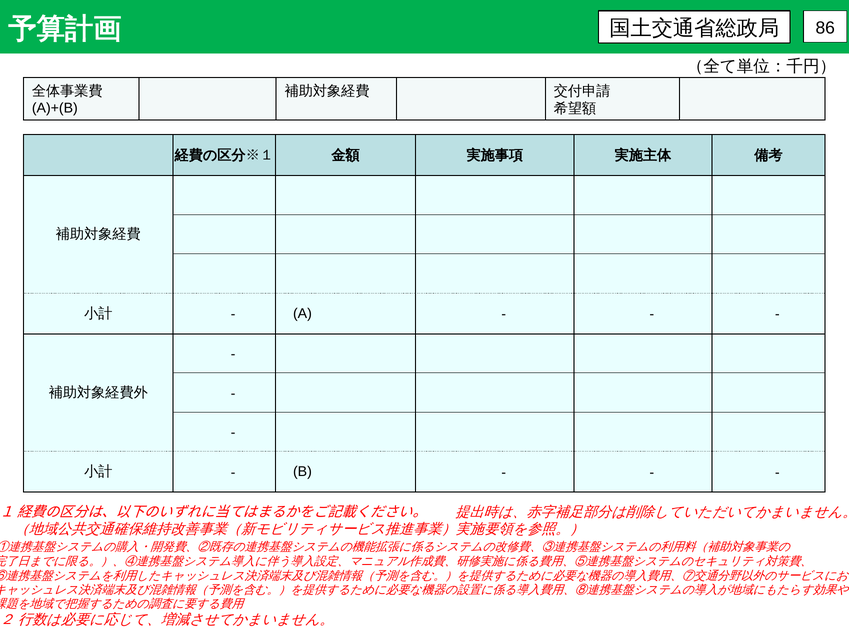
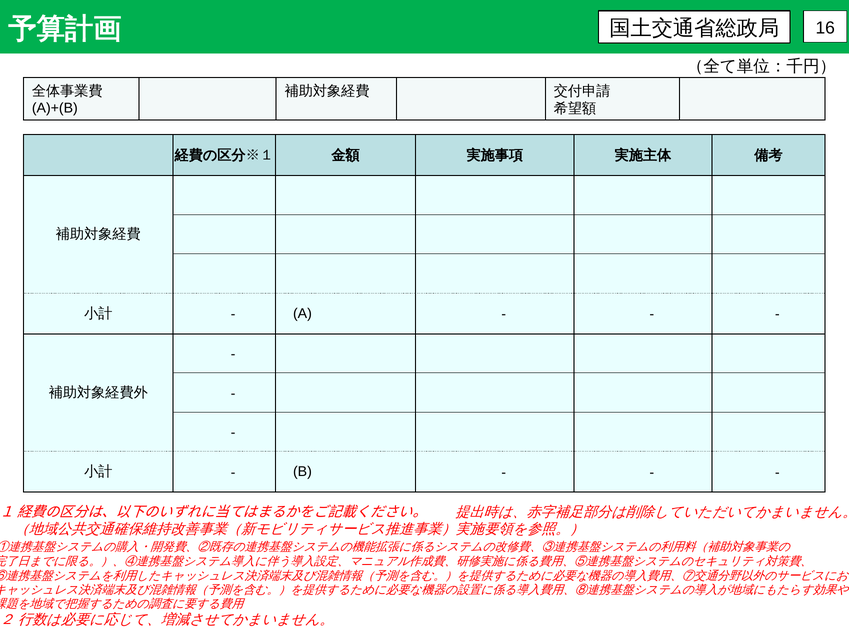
86: 86 -> 16 (825, 28)
